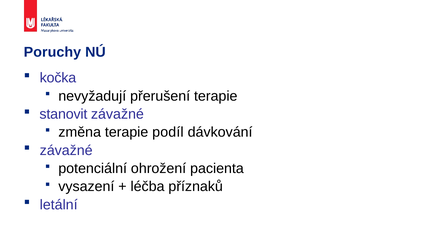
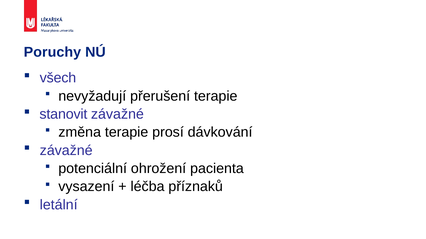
kočka: kočka -> všech (58, 78)
podíl: podíl -> prosí (168, 133)
